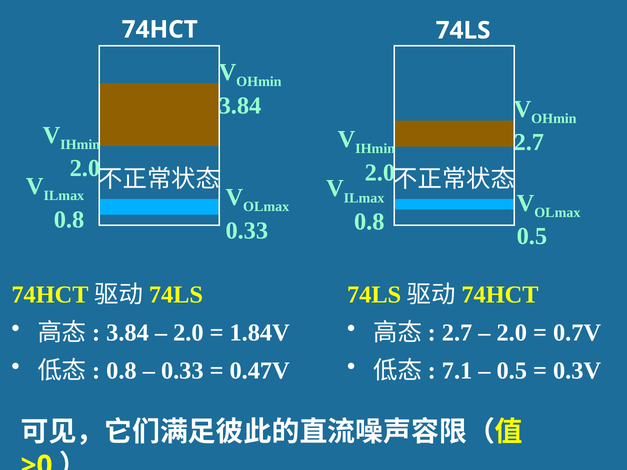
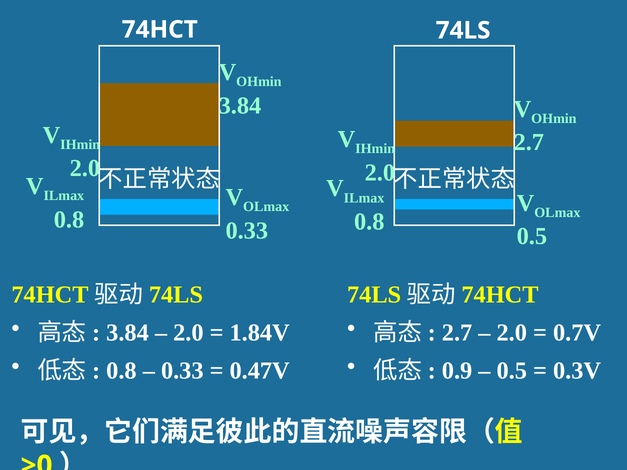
7.1: 7.1 -> 0.9 (457, 371)
